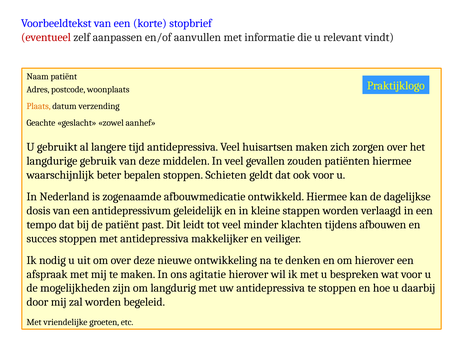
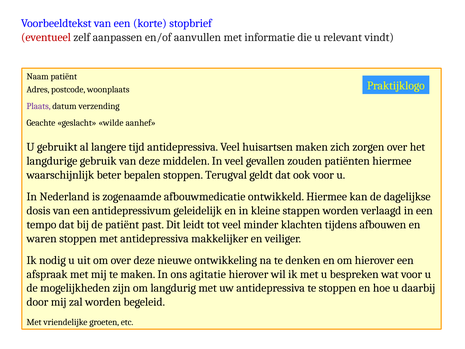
Plaats colour: orange -> purple (39, 106)
zowel: zowel -> wilde (111, 123)
Schieten: Schieten -> Terugval (226, 175)
succes: succes -> waren (42, 238)
